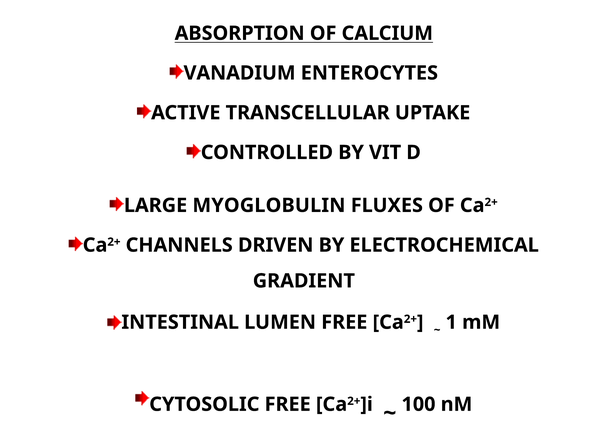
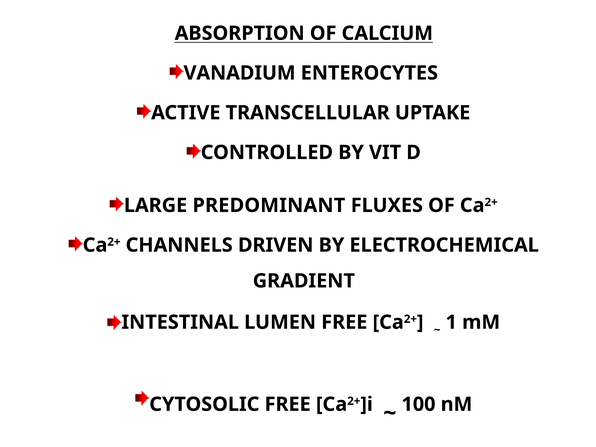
MYOGLOBULIN: MYOGLOBULIN -> PREDOMINANT (269, 205)
